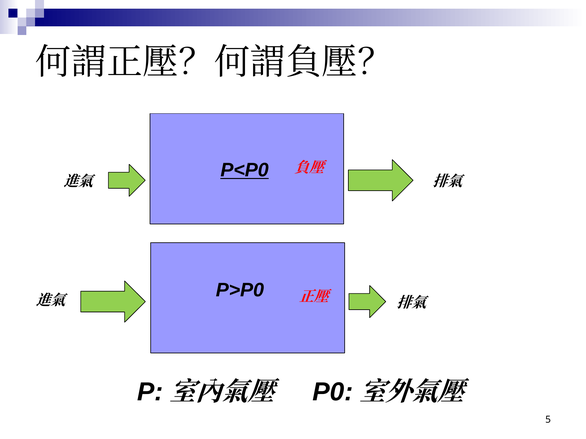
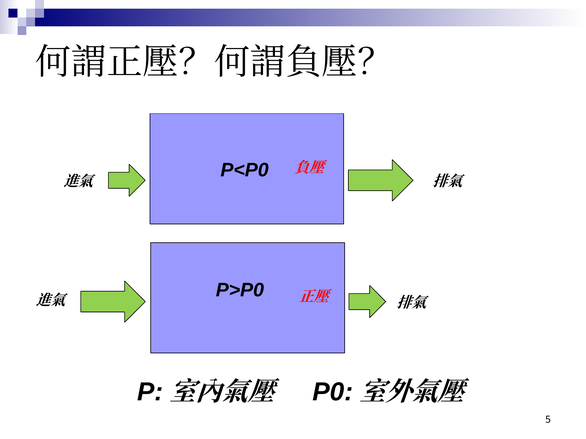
P<P0 underline: present -> none (245, 170)
